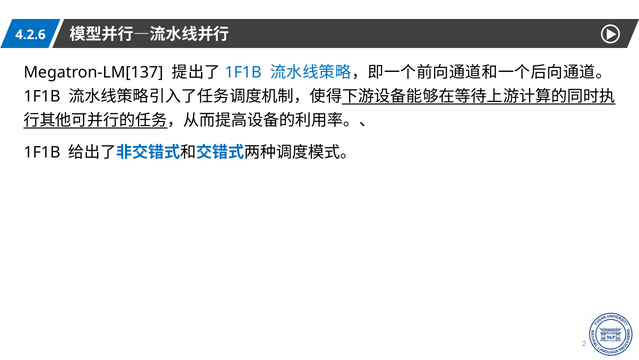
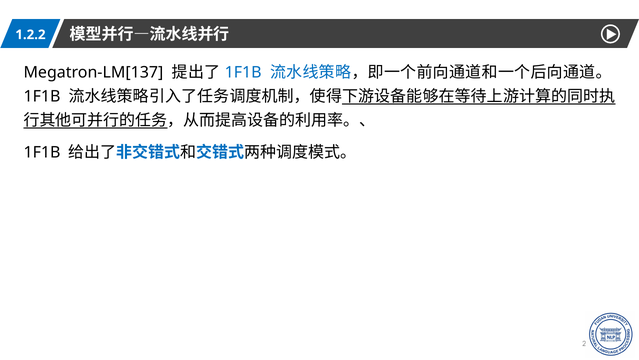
4.2.6: 4.2.6 -> 1.2.2 (30, 35)
